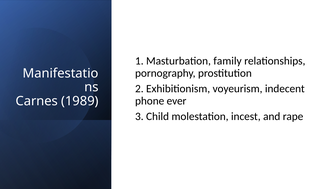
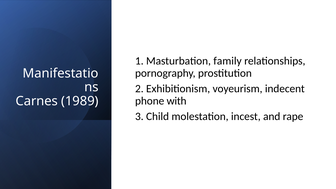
ever: ever -> with (177, 101)
